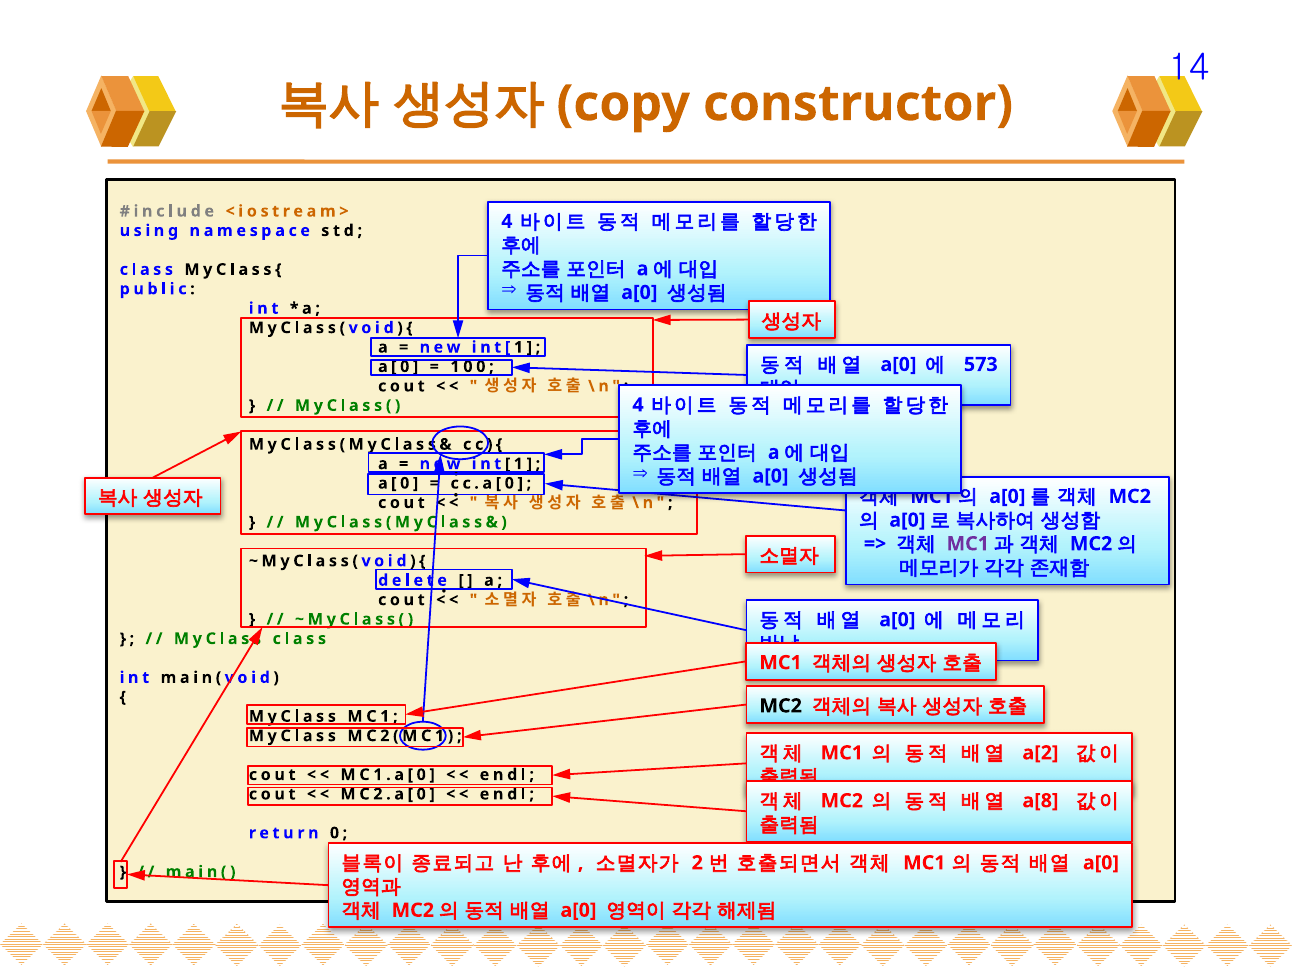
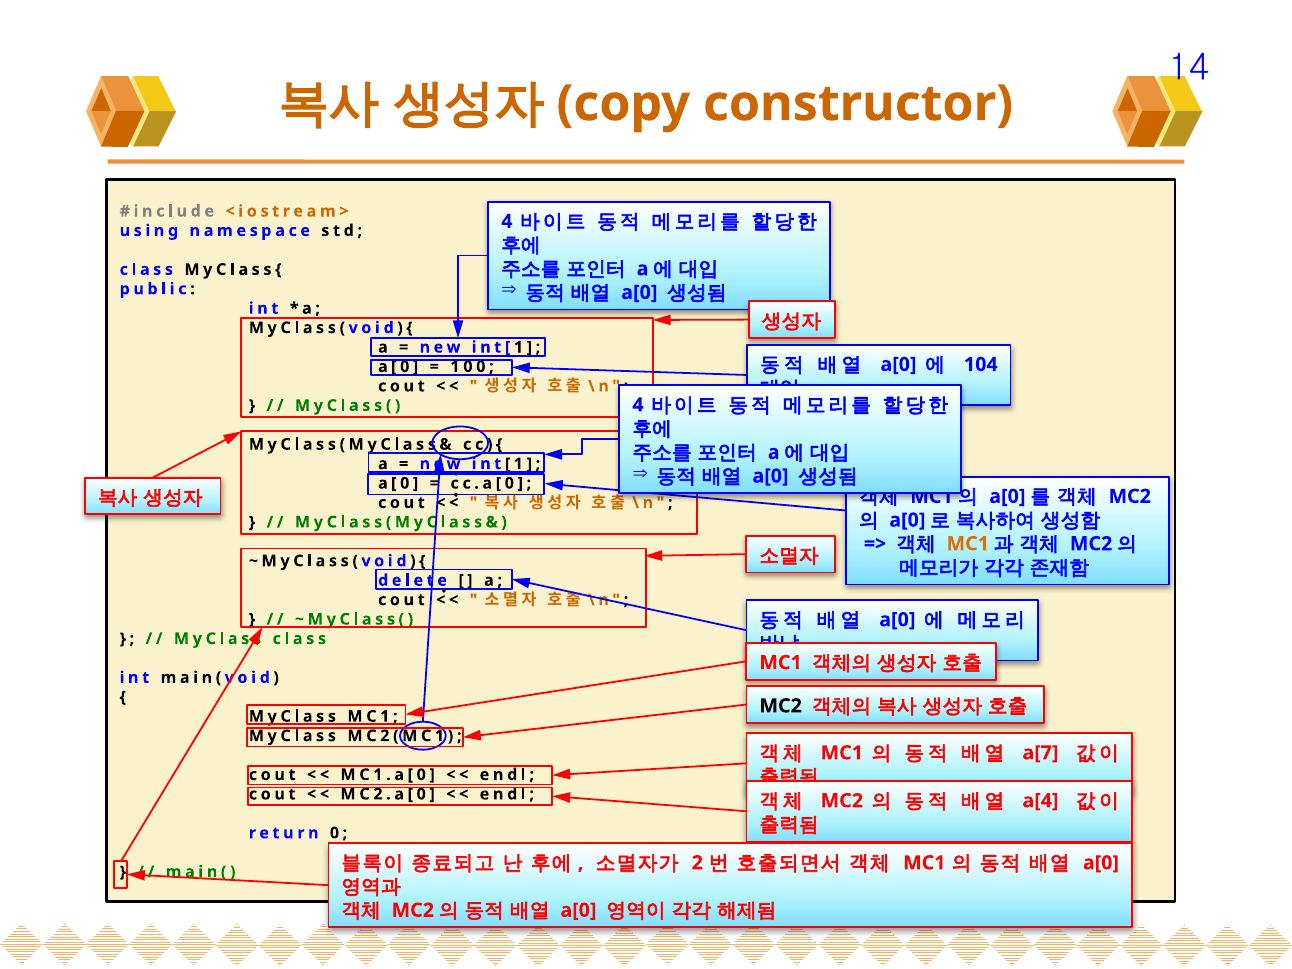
573: 573 -> 104 (981, 365)
MC1 colour: purple -> orange (968, 544)
a[2: a[2 -> a[7 (1040, 753)
a[8: a[8 -> a[4 (1040, 801)
